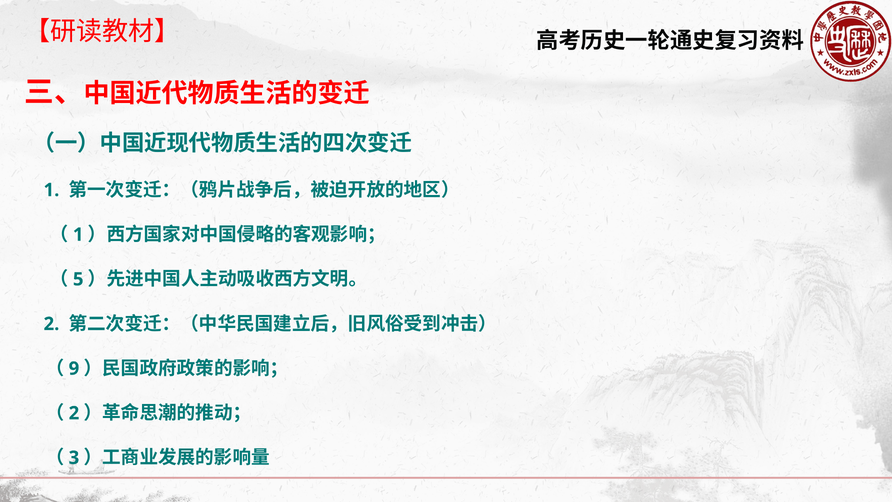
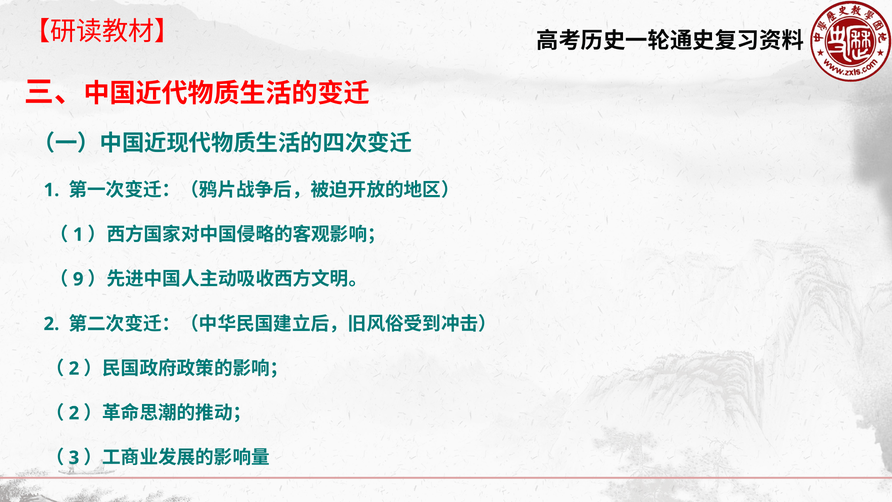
5: 5 -> 9 (78, 279)
9: 9 -> 2 (74, 368)
